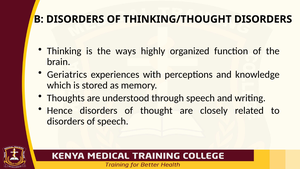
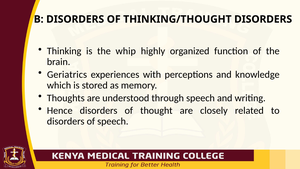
ways: ways -> whip (126, 51)
